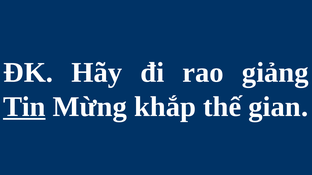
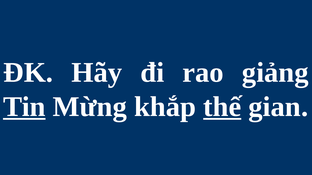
thế underline: none -> present (222, 107)
